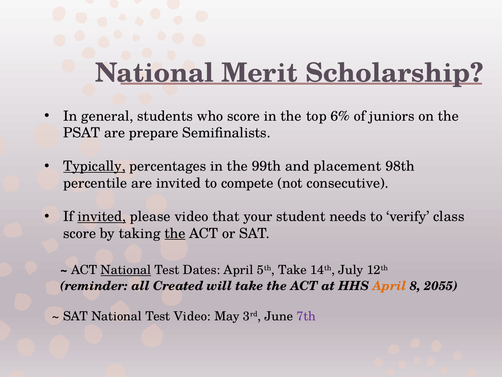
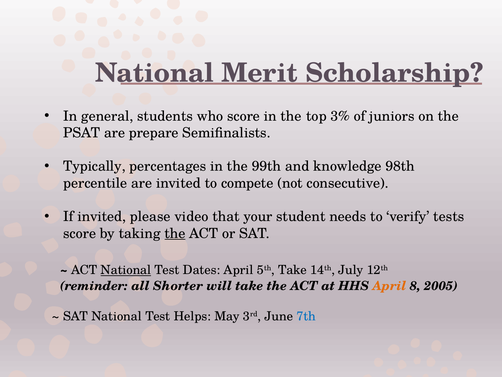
6%: 6% -> 3% (340, 116)
Typically underline: present -> none (94, 166)
placement: placement -> knowledge (347, 166)
invited underline: present -> none (102, 216)
class: class -> tests (449, 216)
Created: Created -> Shorter (178, 286)
2055: 2055 -> 2005 (441, 286)
Test Video: Video -> Helps (192, 316)
7th colour: purple -> blue (306, 316)
